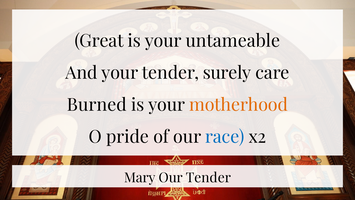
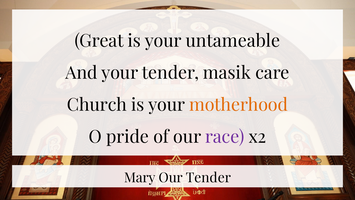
surely: surely -> masik (227, 73)
Burned: Burned -> Church (97, 105)
race colour: blue -> purple (225, 137)
